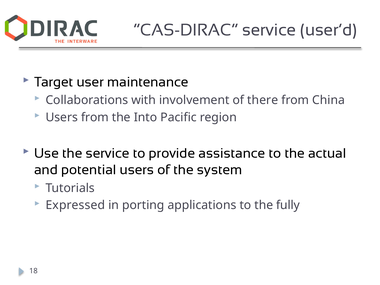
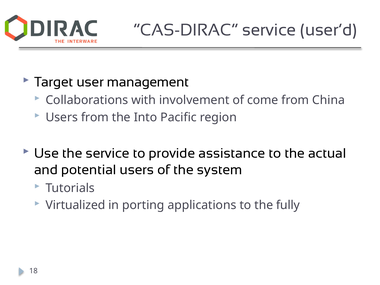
maintenance: maintenance -> management (148, 82)
there: there -> come (263, 100)
Expressed: Expressed -> Virtualized (75, 205)
